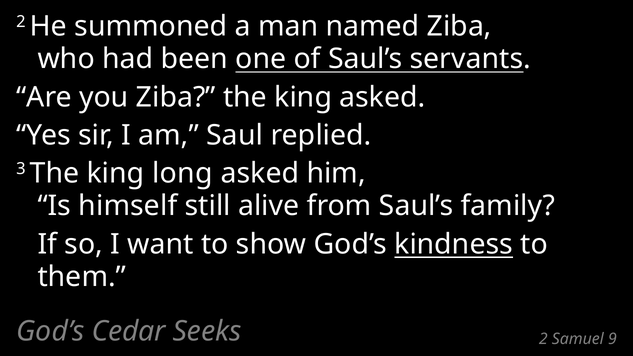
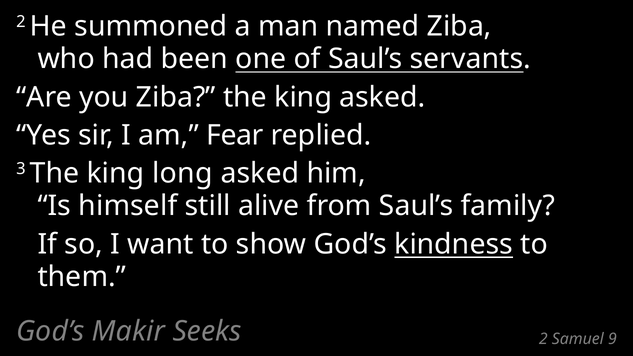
Saul: Saul -> Fear (235, 135)
Cedar: Cedar -> Makir (128, 332)
